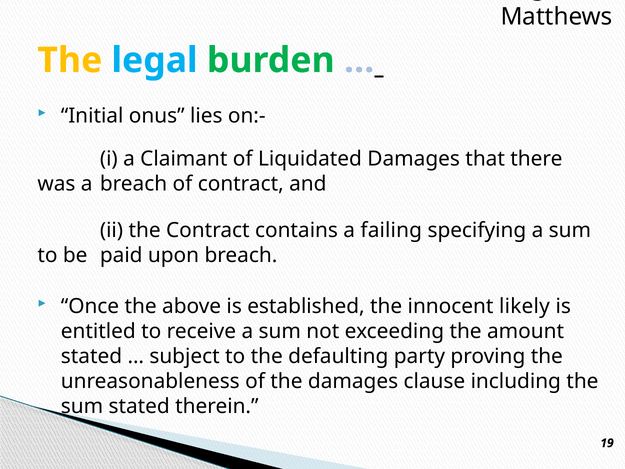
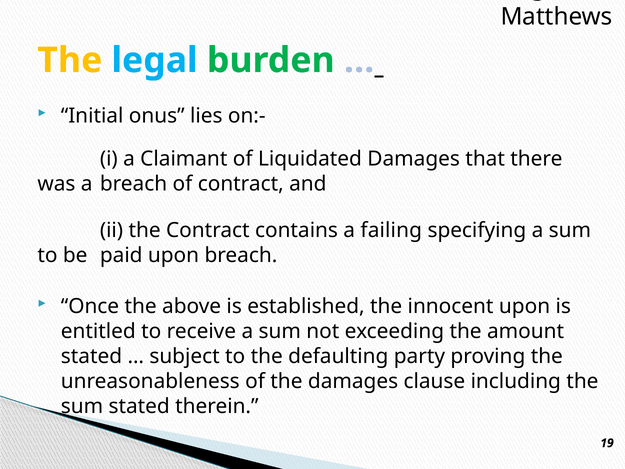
innocent likely: likely -> upon (525, 306)
